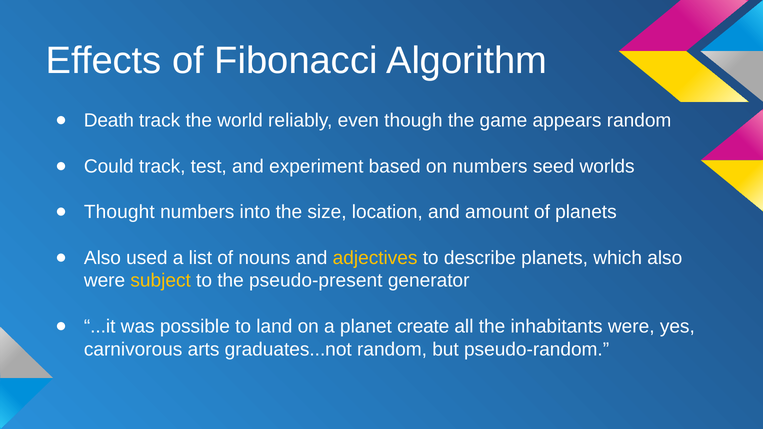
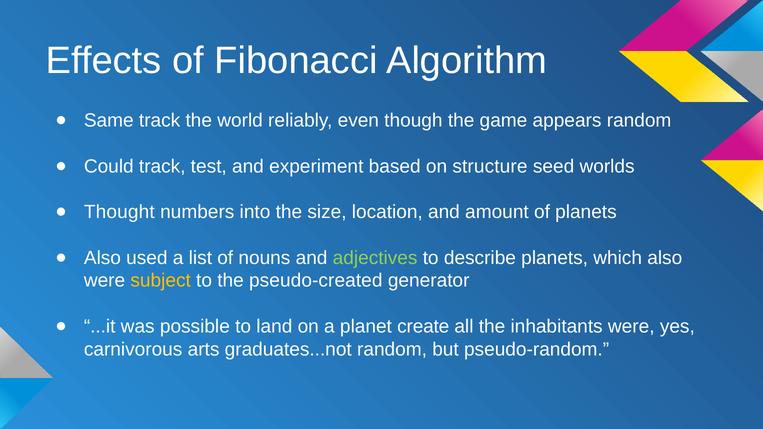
Death: Death -> Same (109, 121)
on numbers: numbers -> structure (490, 166)
adjectives colour: yellow -> light green (375, 258)
pseudo-present: pseudo-present -> pseudo-created (316, 281)
